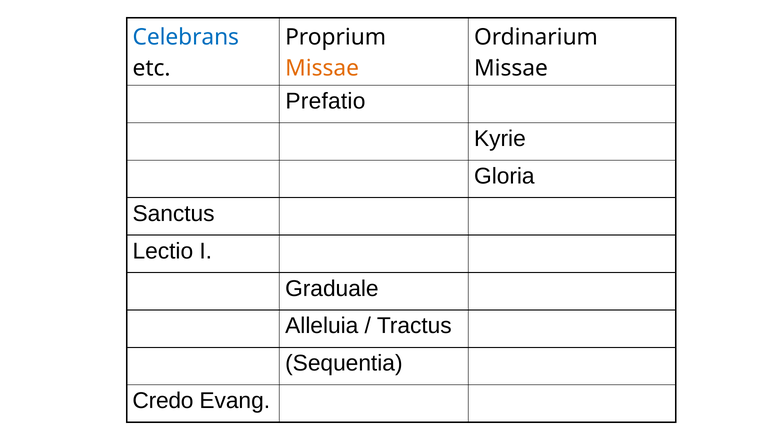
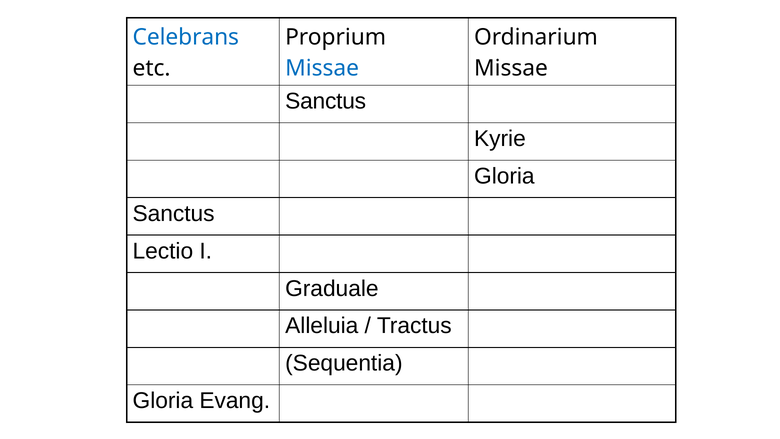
Missae colour: orange -> blue (322, 68)
Prefatio: Prefatio -> Sanctus (326, 101)
Credo: Credo -> Gloria (163, 401)
